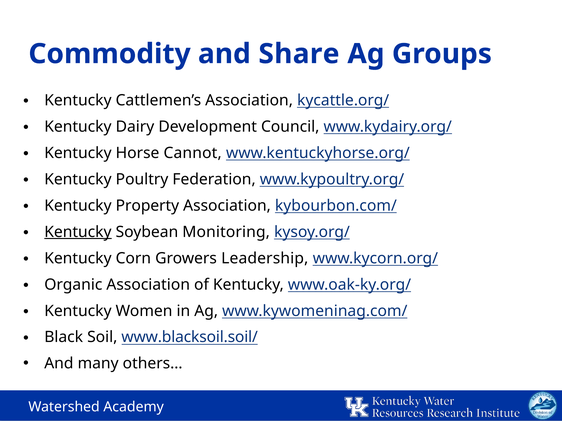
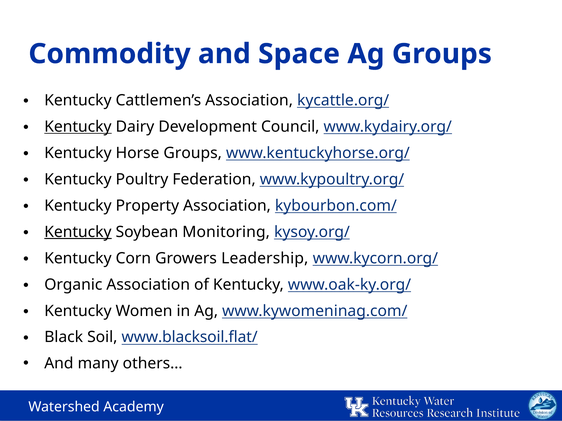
Share: Share -> Space (299, 54)
Kentucky underline: none -> present (78, 127)
Horse Cannot: Cannot -> Groups (193, 153)
www.blacksoil.soil/: www.blacksoil.soil/ -> www.blacksoil.flat/ (190, 338)
